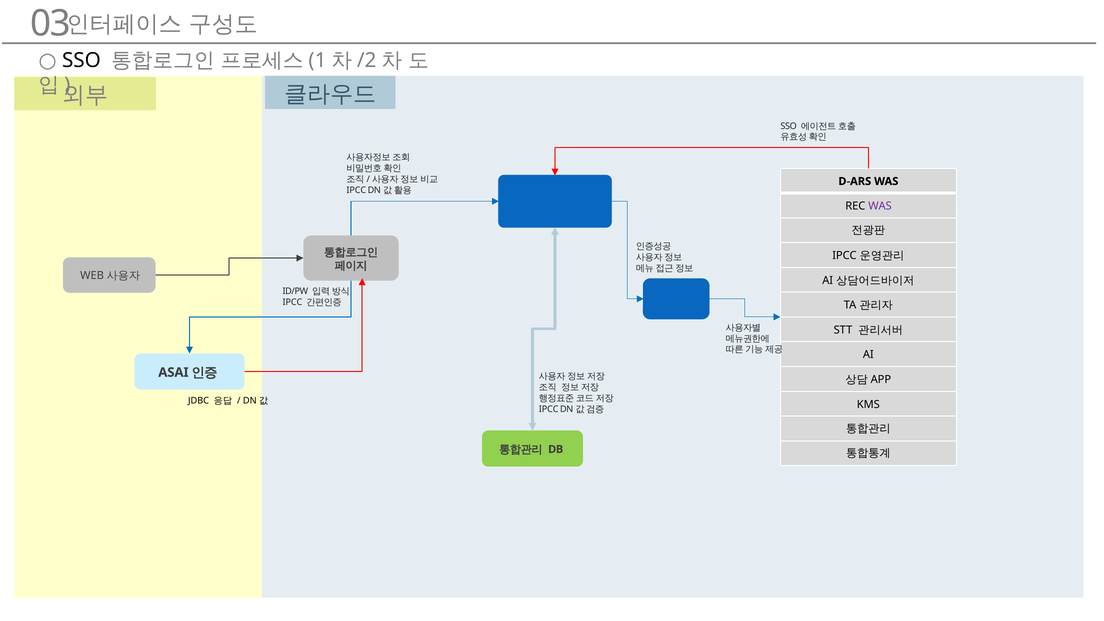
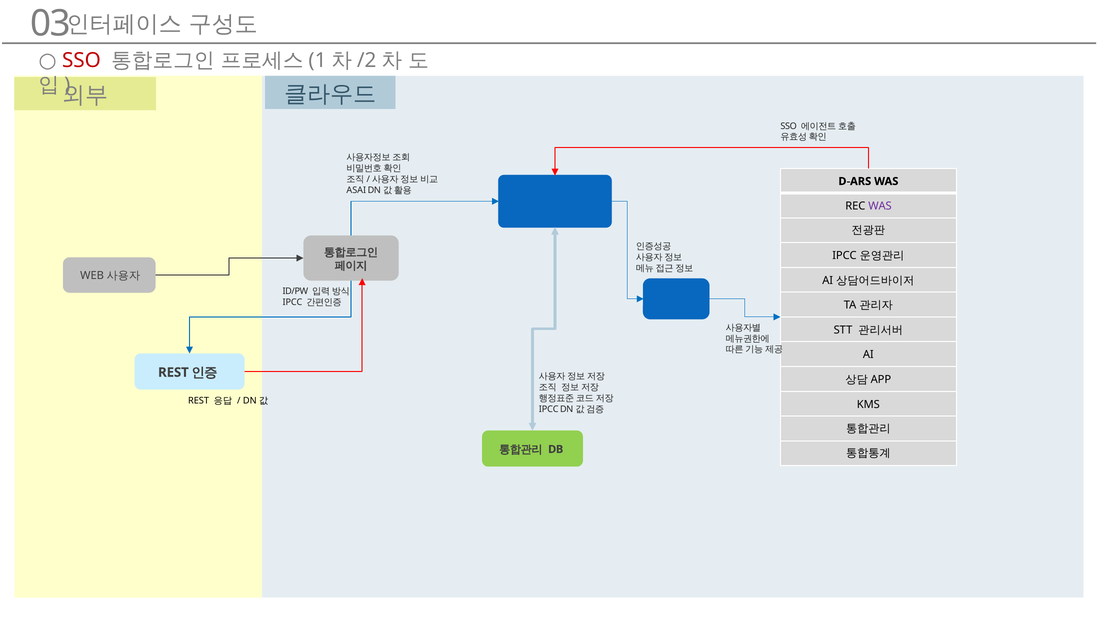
SSO colour: black -> red (81, 60)
IPCC: IPCC -> ASAI (356, 190)
ASAI: ASAI -> REST (173, 372)
JDBC: JDBC -> REST (199, 400)
